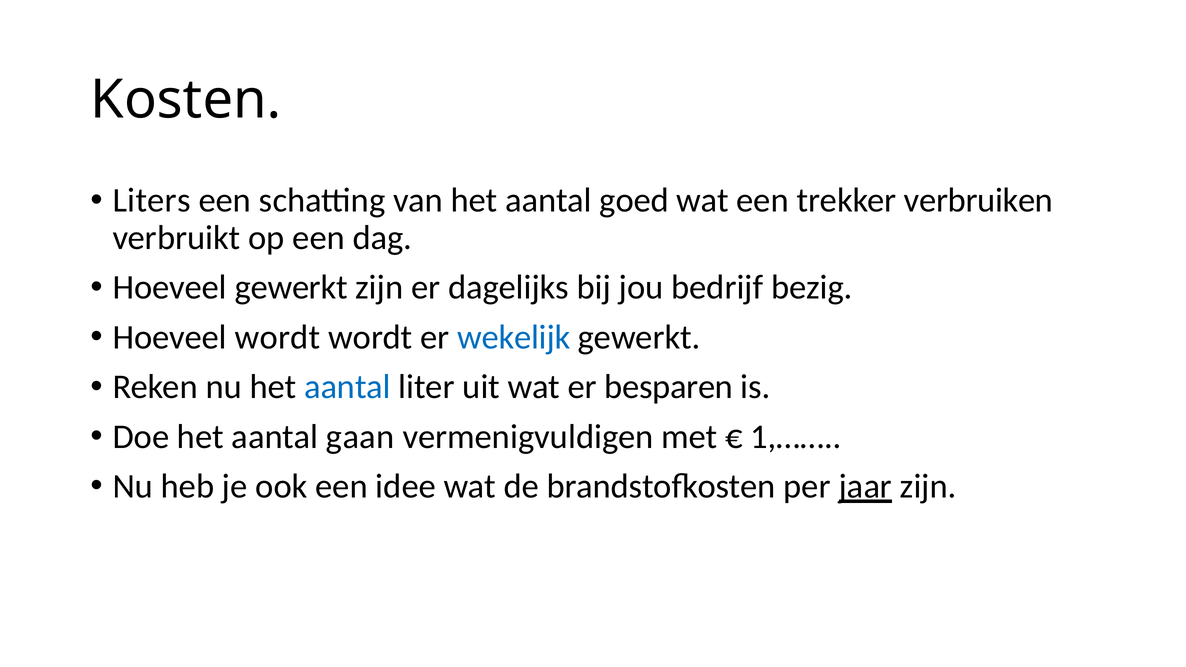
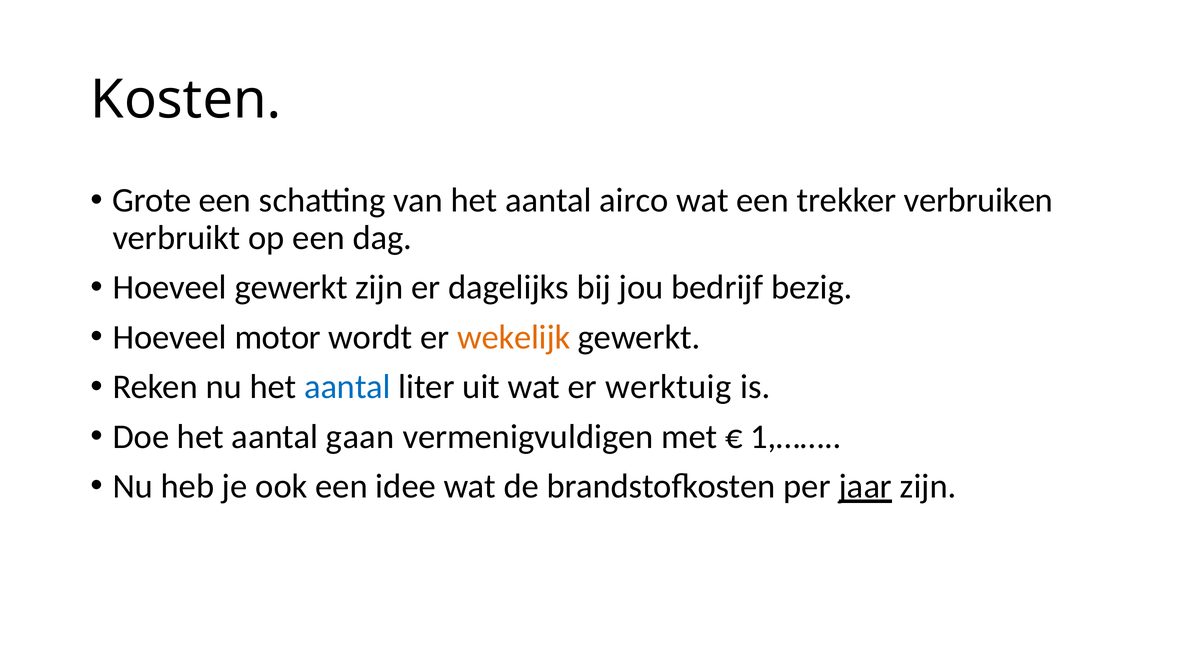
Liters: Liters -> Grote (152, 201)
goed: goed -> airco (634, 201)
Hoeveel wordt: wordt -> motor (278, 337)
wekelijk colour: blue -> orange (514, 337)
besparen: besparen -> werktuig (668, 387)
